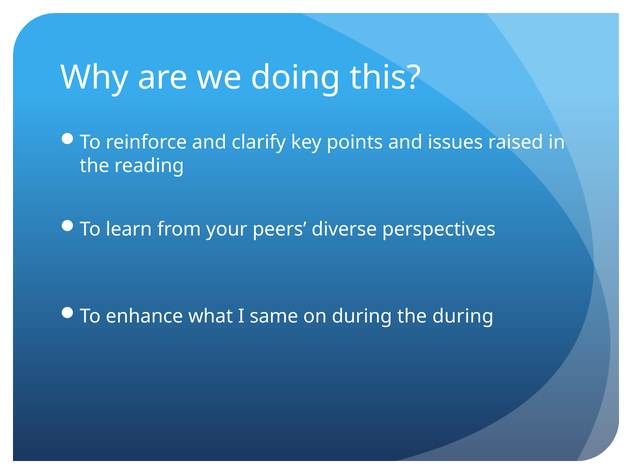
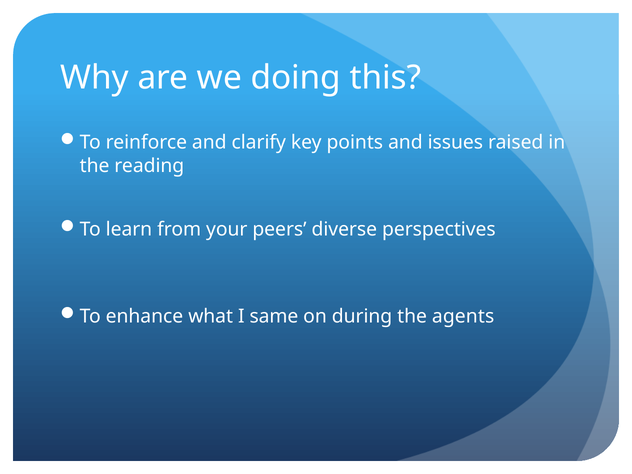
the during: during -> agents (463, 317)
